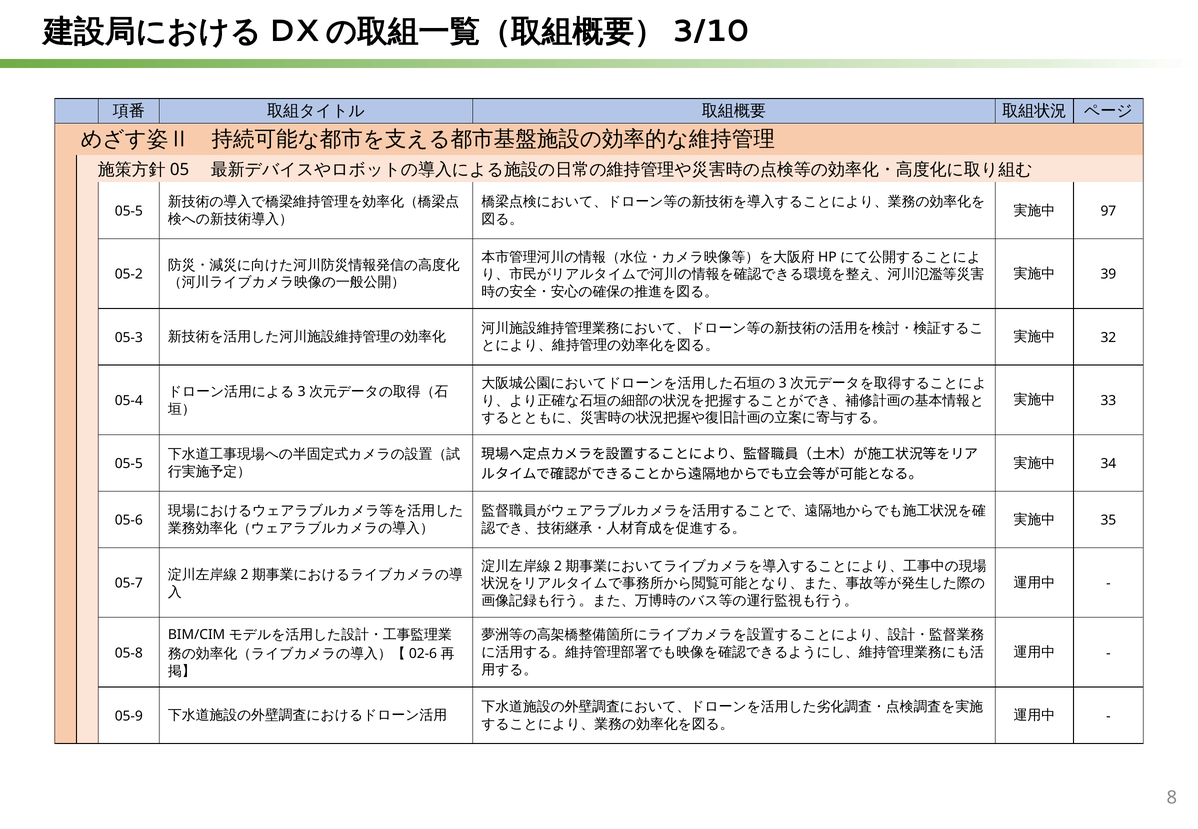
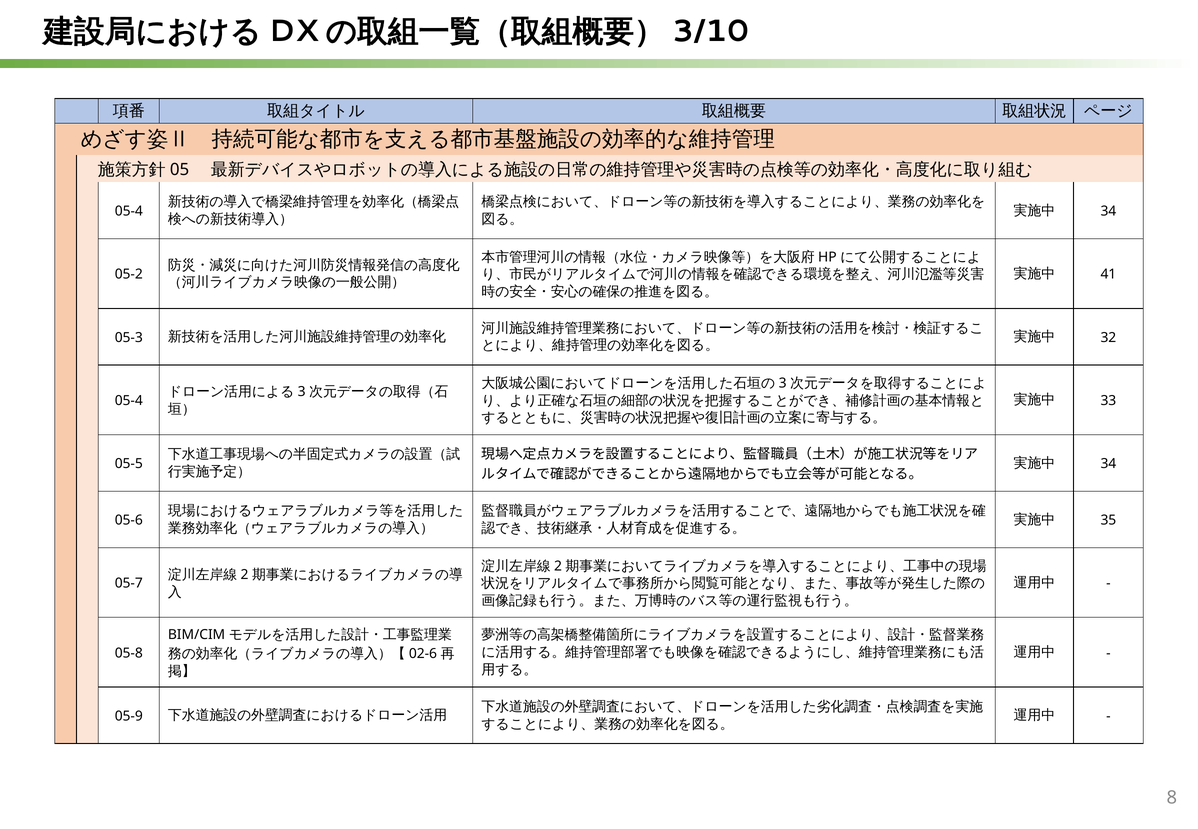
97: 97 -> 34 (1108, 211)
05-5: 05-5 -> 05-4 (129, 211)
39: 39 -> 41 (1108, 275)
